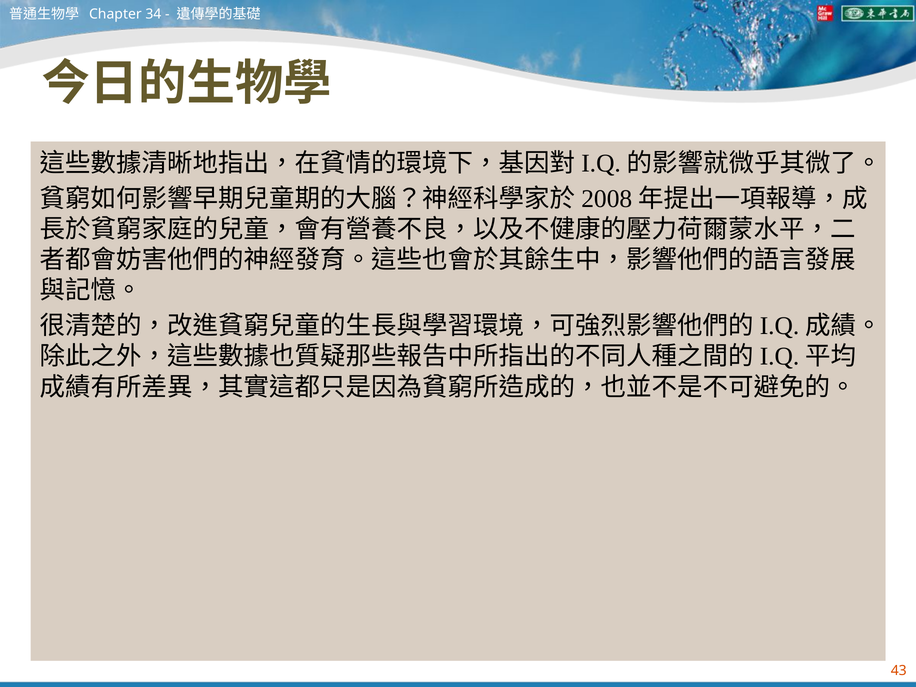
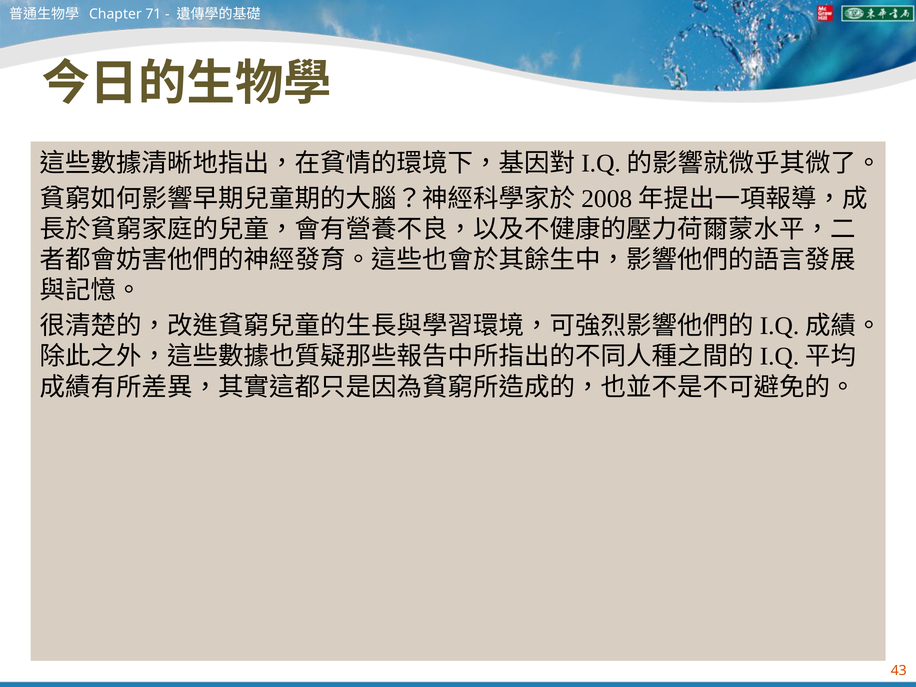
34: 34 -> 71 (153, 14)
